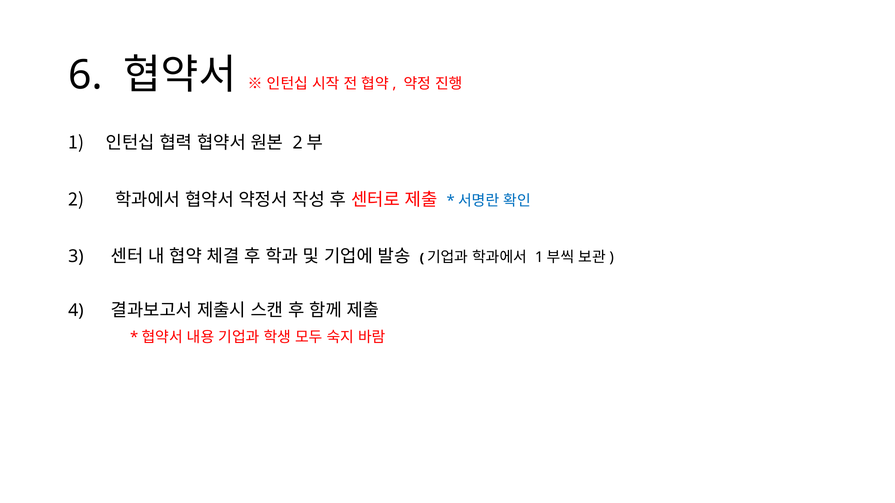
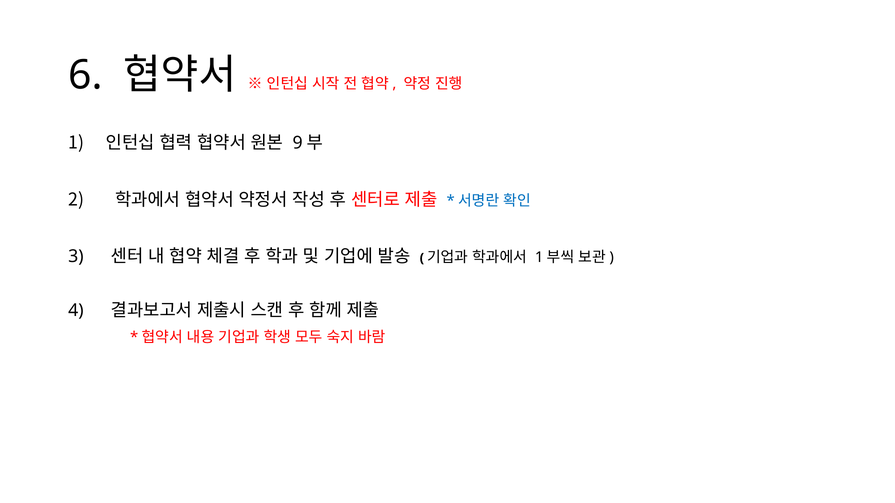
2: 2 -> 9 (298, 143)
